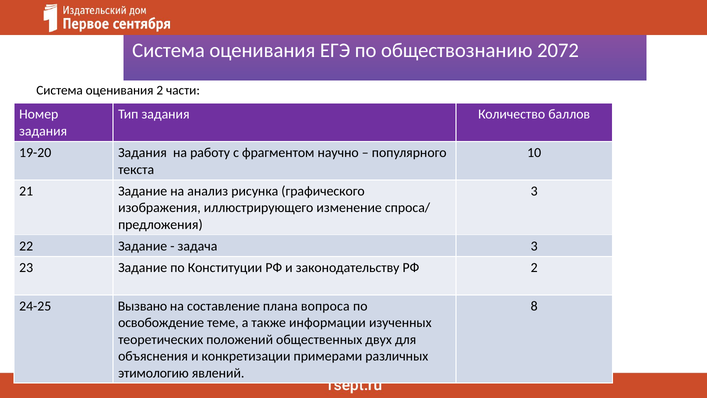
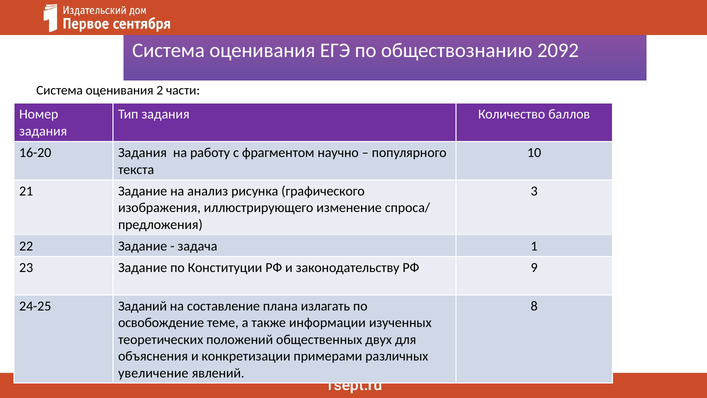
2072: 2072 -> 2092 (558, 50)
19-20: 19-20 -> 16-20 (35, 153)
задача 3: 3 -> 1 (534, 246)
РФ 2: 2 -> 9 (534, 268)
Вызвано: Вызвано -> Заданий (143, 306)
вопроса: вопроса -> излагать (325, 306)
этимологию: этимологию -> увеличение (153, 373)
